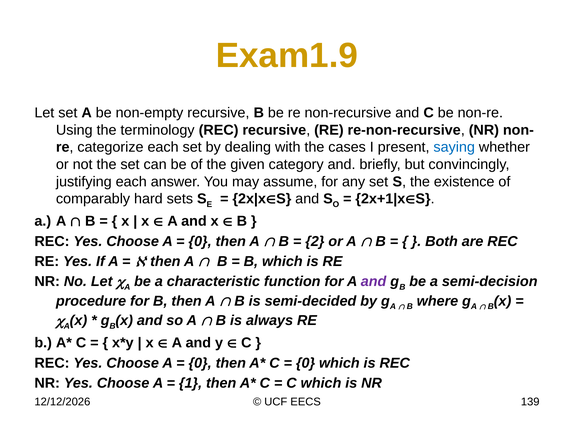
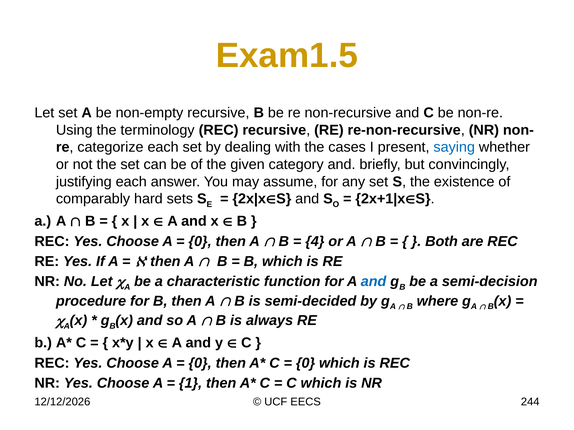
Exam1.9: Exam1.9 -> Exam1.5 (287, 56)
2: 2 -> 4 (315, 242)
and colour: purple -> blue (374, 282)
139: 139 -> 244 (530, 402)
